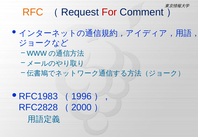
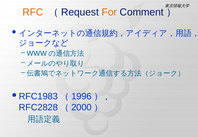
For colour: red -> orange (109, 12)
